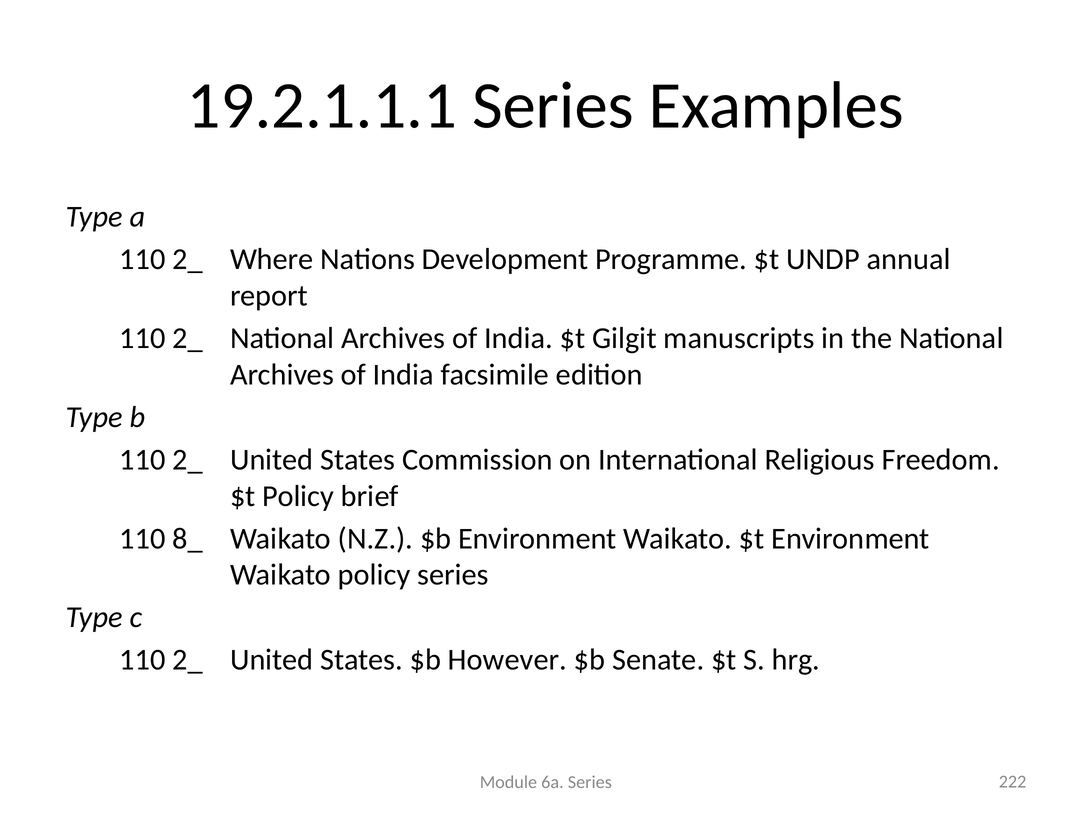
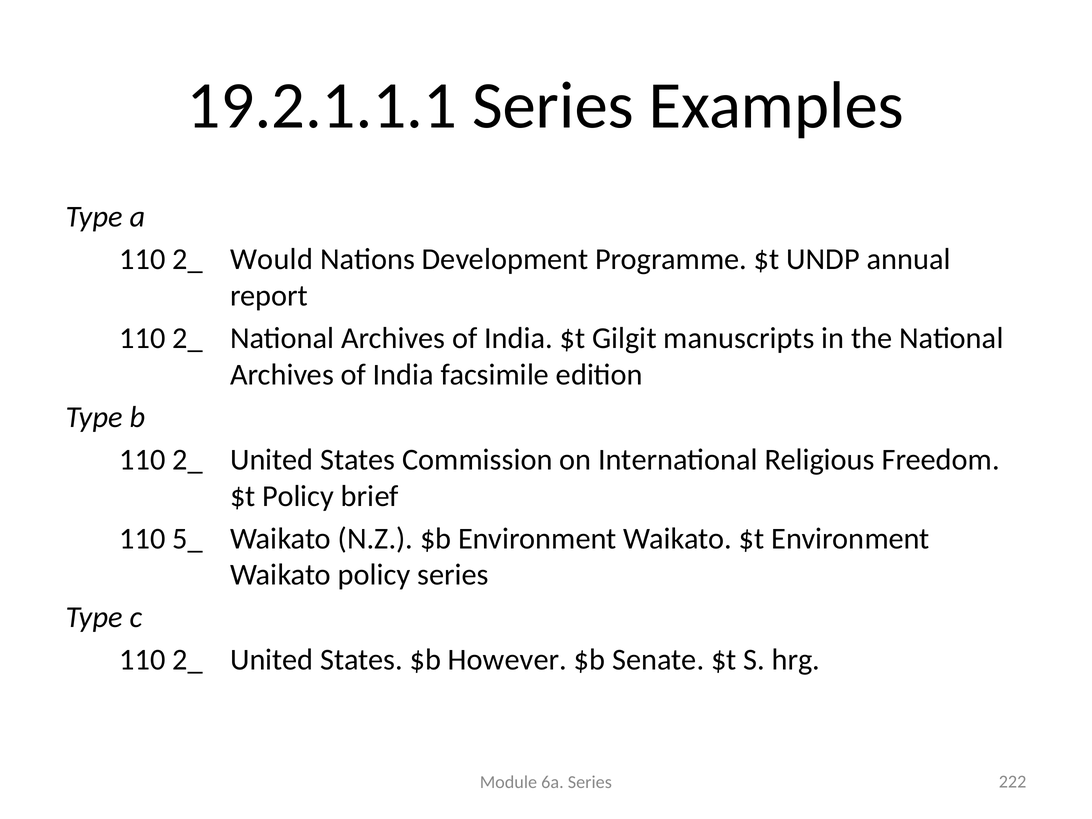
Where: Where -> Would (272, 259)
8_: 8_ -> 5_ (188, 539)
